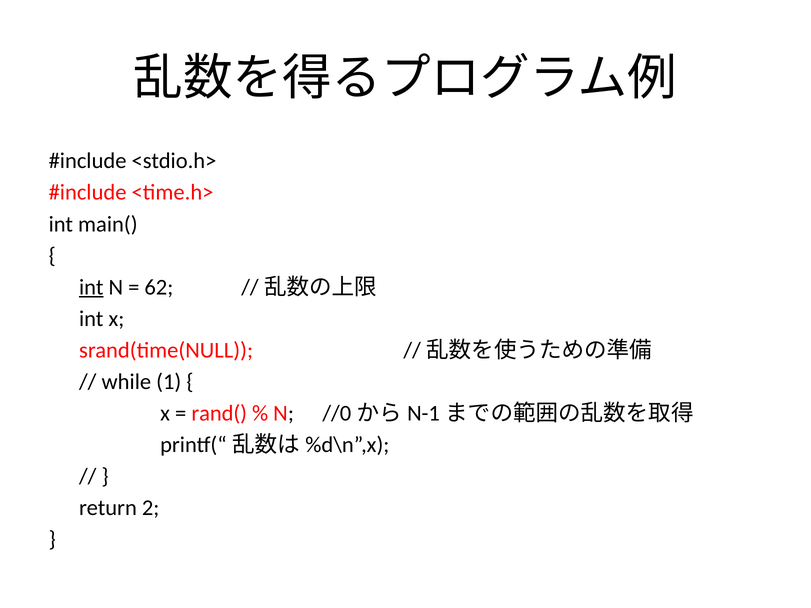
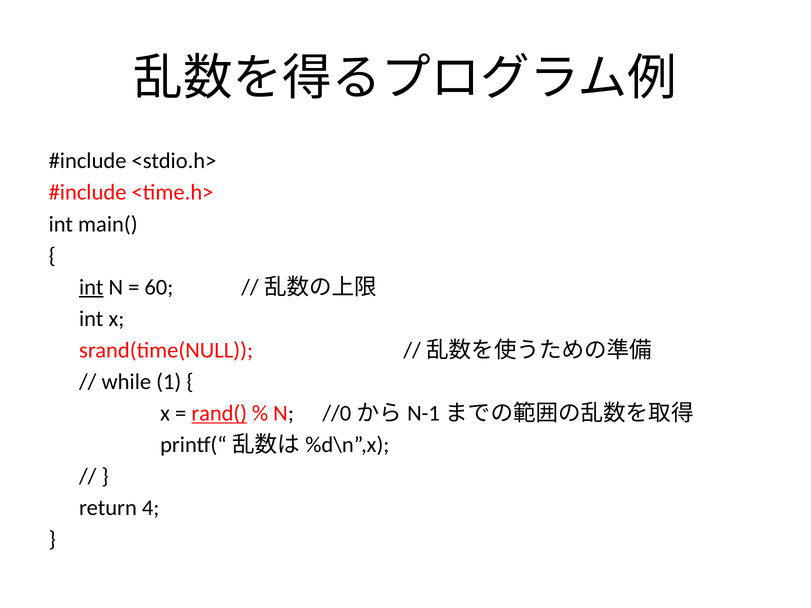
62: 62 -> 60 (159, 287)
rand( underline: none -> present (219, 413)
2: 2 -> 4 (151, 508)
